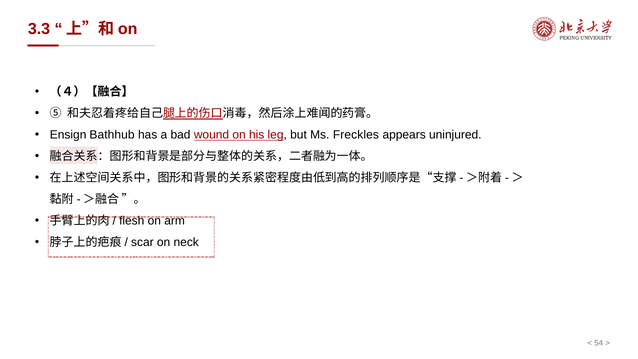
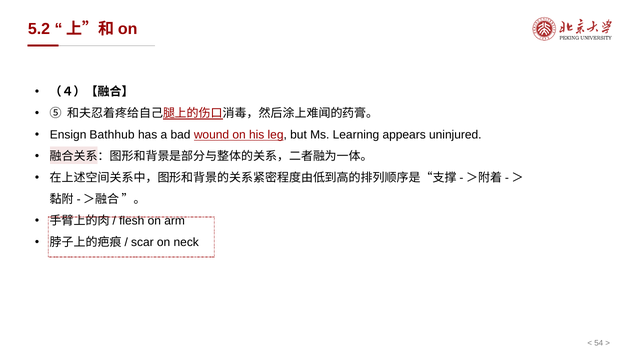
3.3: 3.3 -> 5.2 (39, 29)
Freckles: Freckles -> Learning (356, 135)
